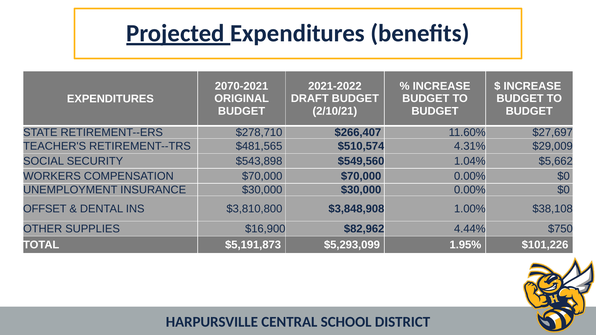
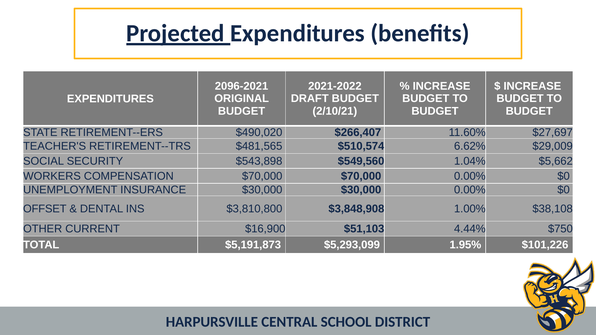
2070-2021: 2070-2021 -> 2096-2021 (242, 86)
$278,710: $278,710 -> $490,020 (259, 132)
4.31%: 4.31% -> 6.62% (470, 146)
SUPPLIES: SUPPLIES -> CURRENT (93, 229)
$82,962: $82,962 -> $51,103 (364, 229)
